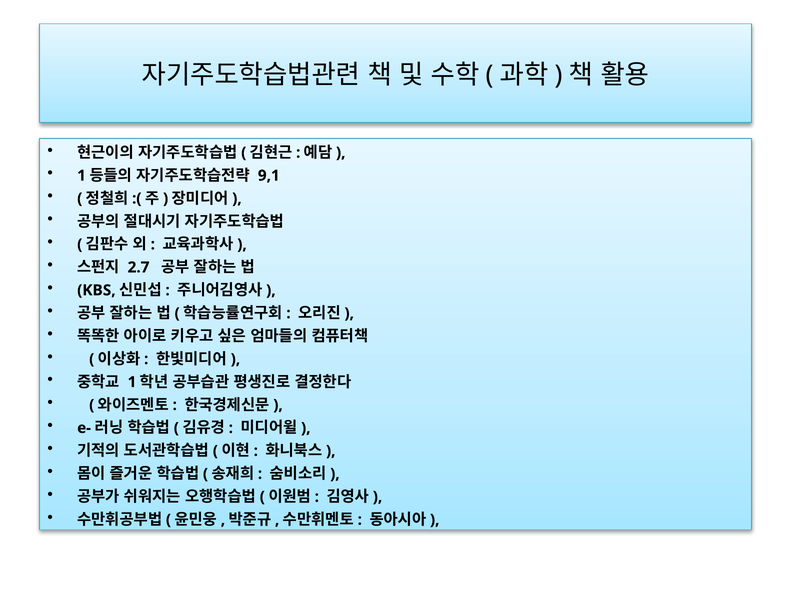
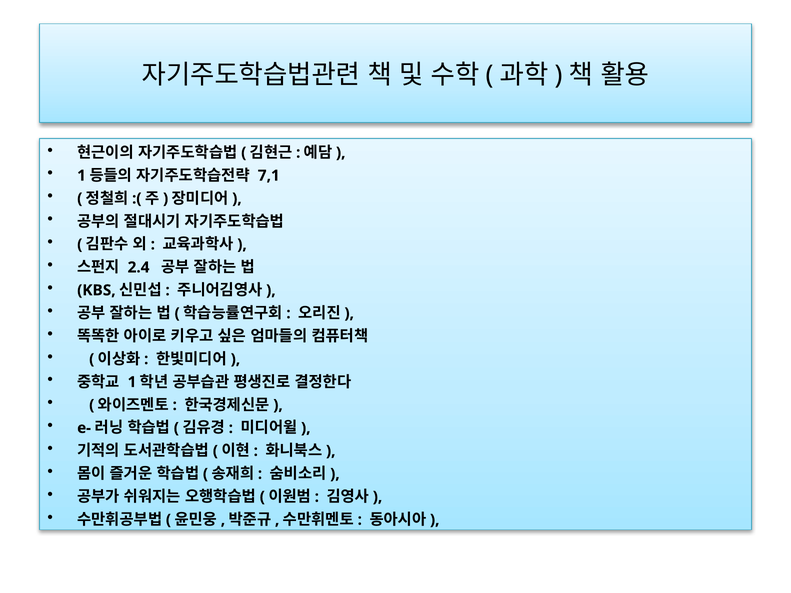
9,1: 9,1 -> 7,1 (269, 176)
2.7: 2.7 -> 2.4 (139, 267)
